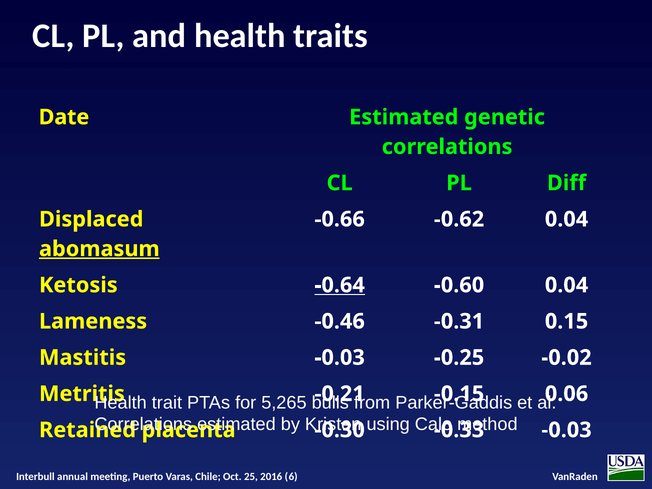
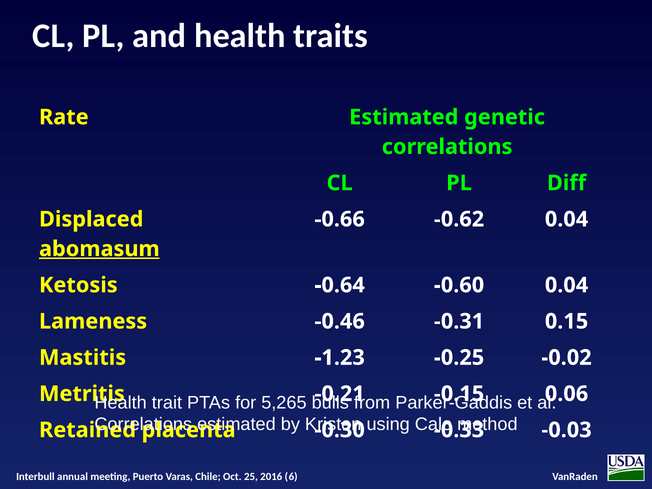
Date: Date -> Rate (64, 117)
-0.64 underline: present -> none (340, 285)
Mastitis -0.03: -0.03 -> -1.23 (340, 358)
